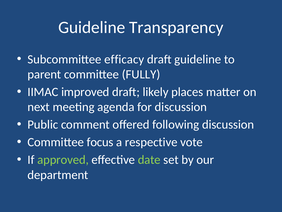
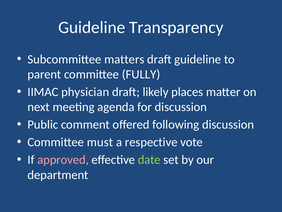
efficacy: efficacy -> matters (124, 59)
improved: improved -> physician (85, 92)
focus: focus -> must (100, 142)
approved colour: light green -> pink (63, 159)
